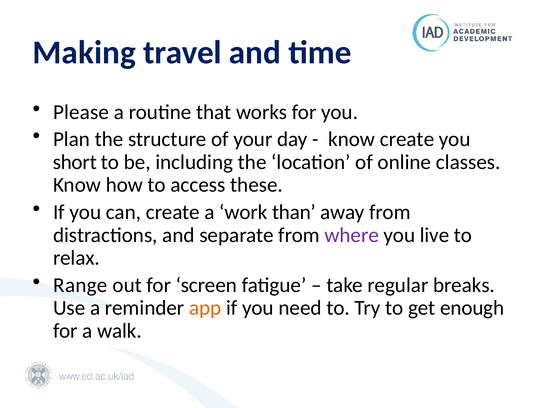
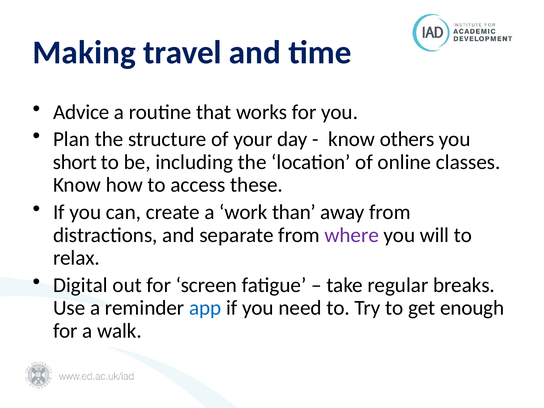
Please: Please -> Advice (81, 112)
know create: create -> others (407, 139)
live: live -> will (435, 235)
Range: Range -> Digital (80, 285)
app colour: orange -> blue (205, 308)
